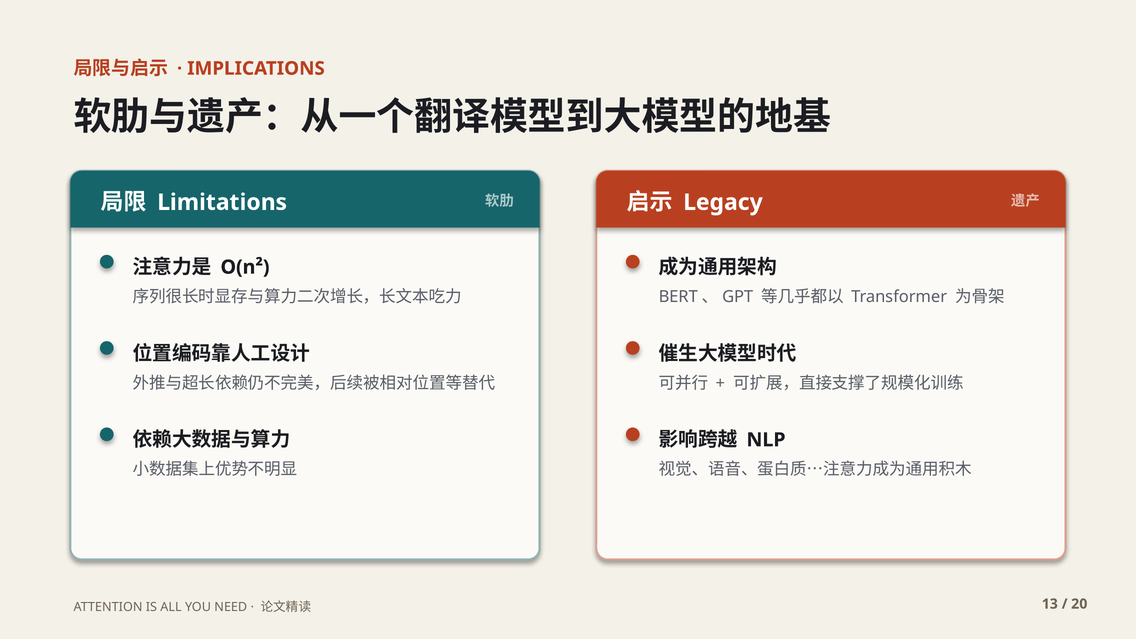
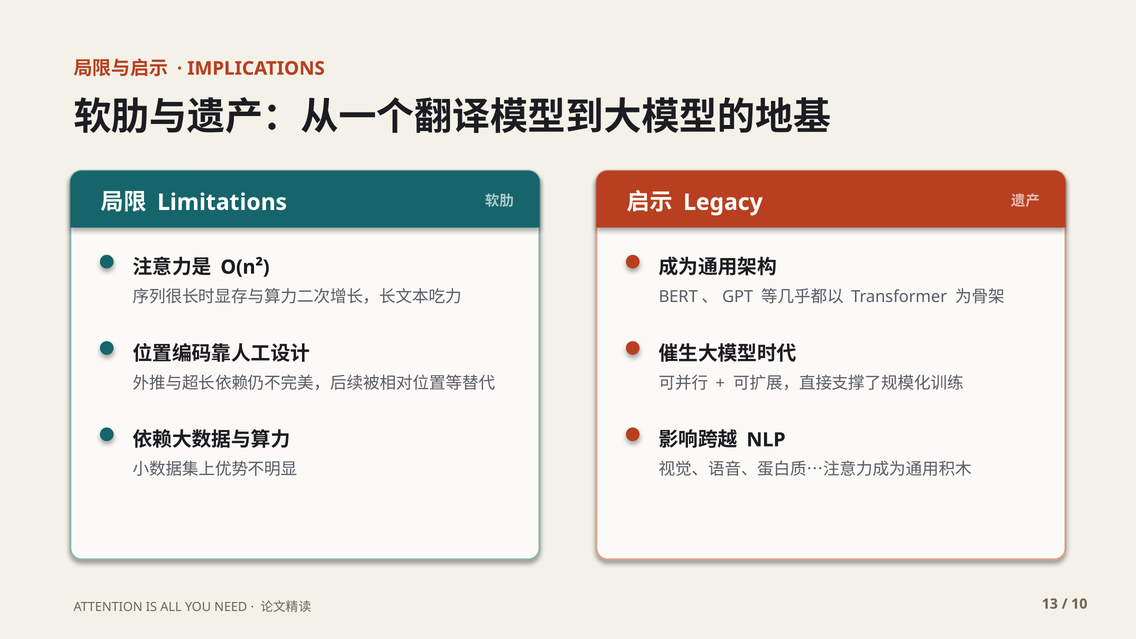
20: 20 -> 10 (1079, 604)
